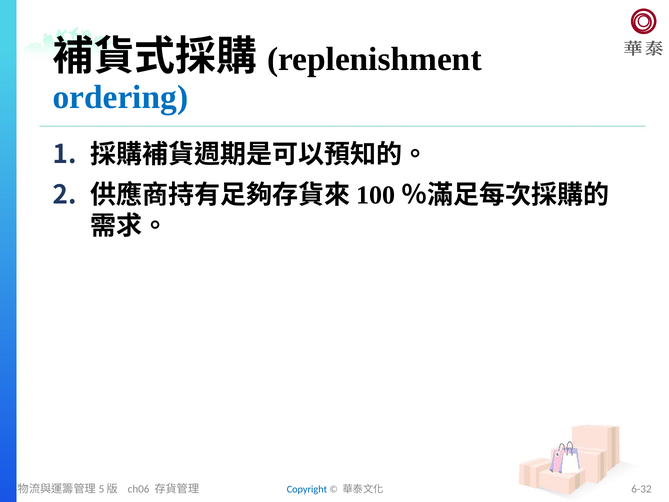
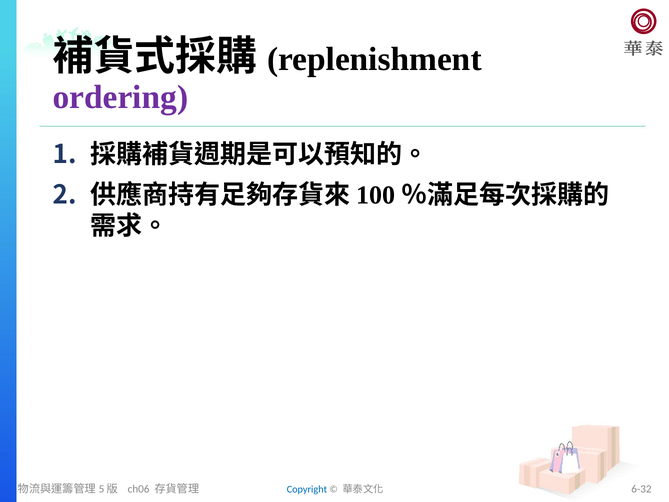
ordering colour: blue -> purple (120, 97)
